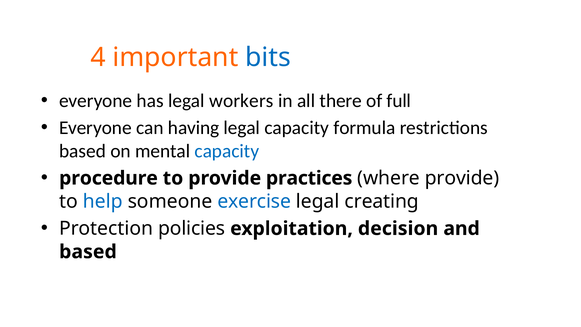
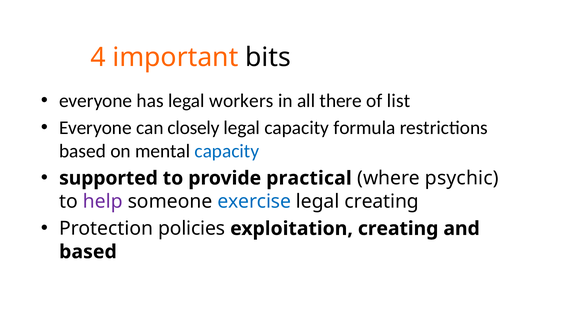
bits colour: blue -> black (268, 57)
full: full -> list (399, 101)
having: having -> closely (194, 128)
procedure: procedure -> supported (108, 178)
practices: practices -> practical (309, 178)
where provide: provide -> psychic (462, 178)
help colour: blue -> purple (103, 201)
exploitation decision: decision -> creating (398, 228)
